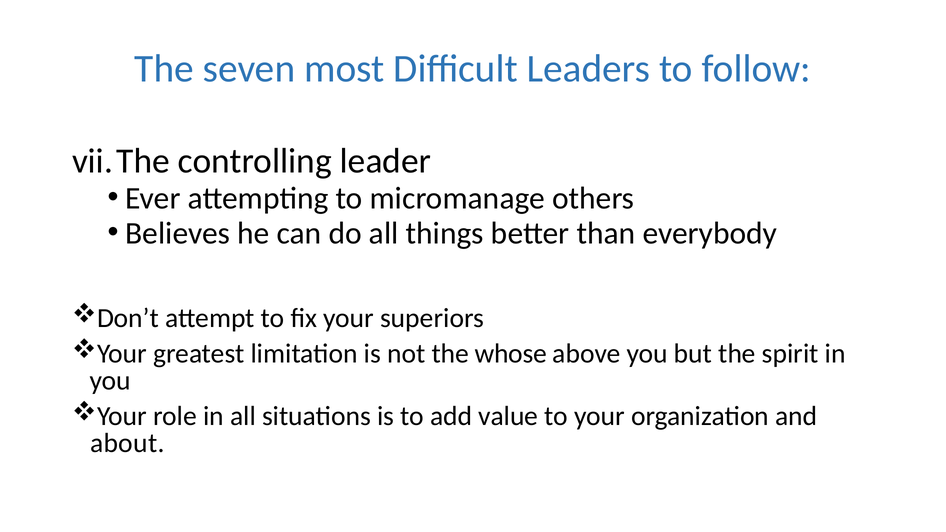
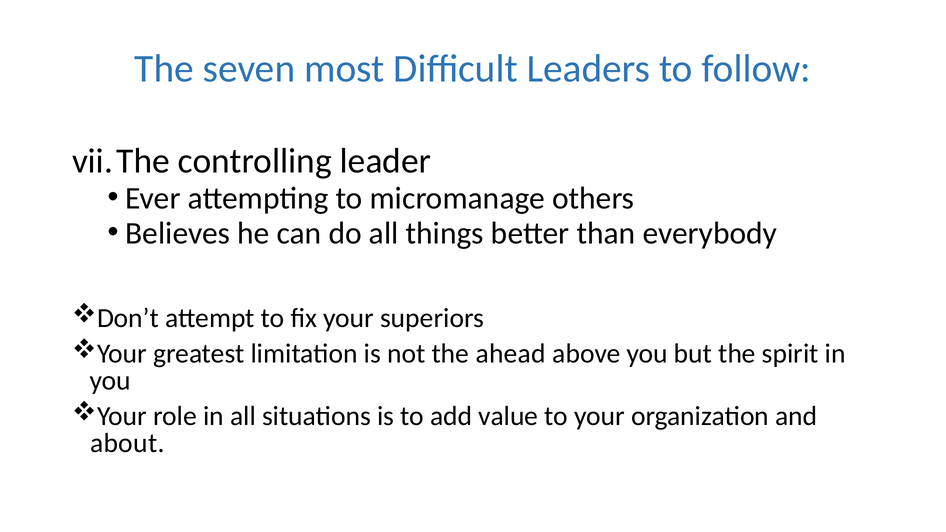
whose: whose -> ahead (511, 354)
